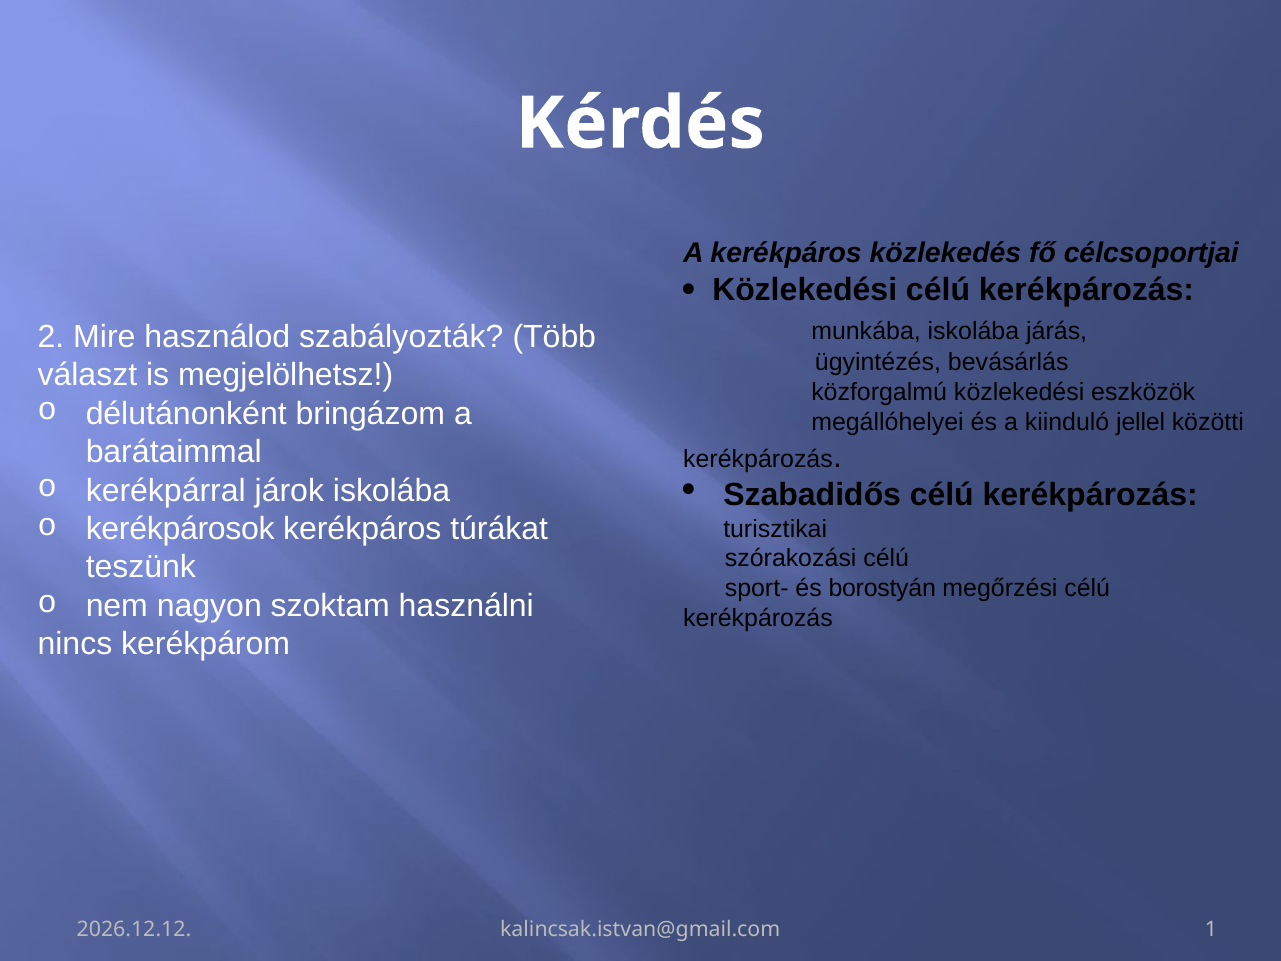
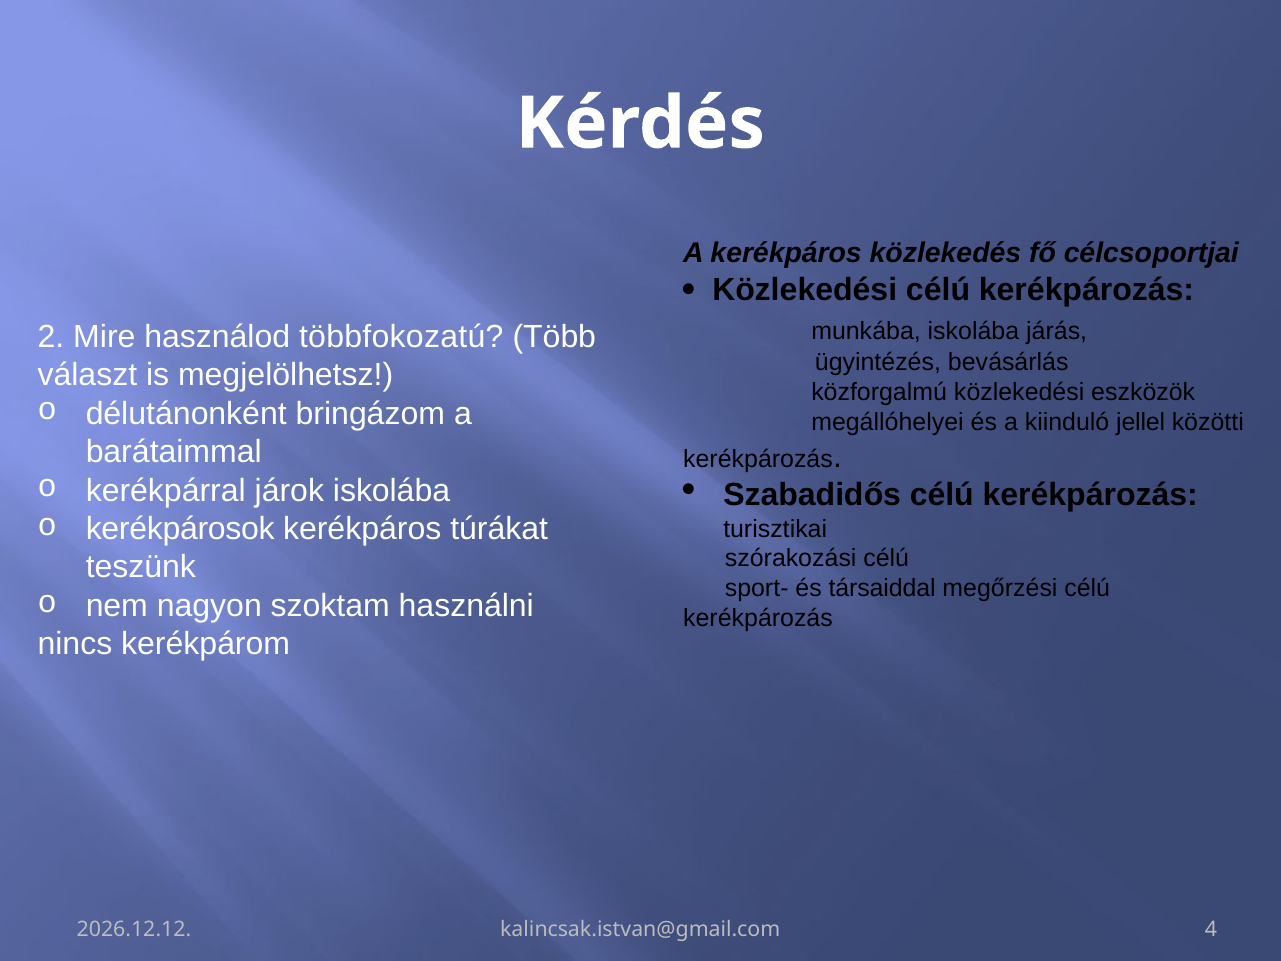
szabályozták: szabályozták -> többfokozatú (401, 337)
borostyán: borostyán -> társaiddal (882, 589)
1: 1 -> 4 (1211, 929)
